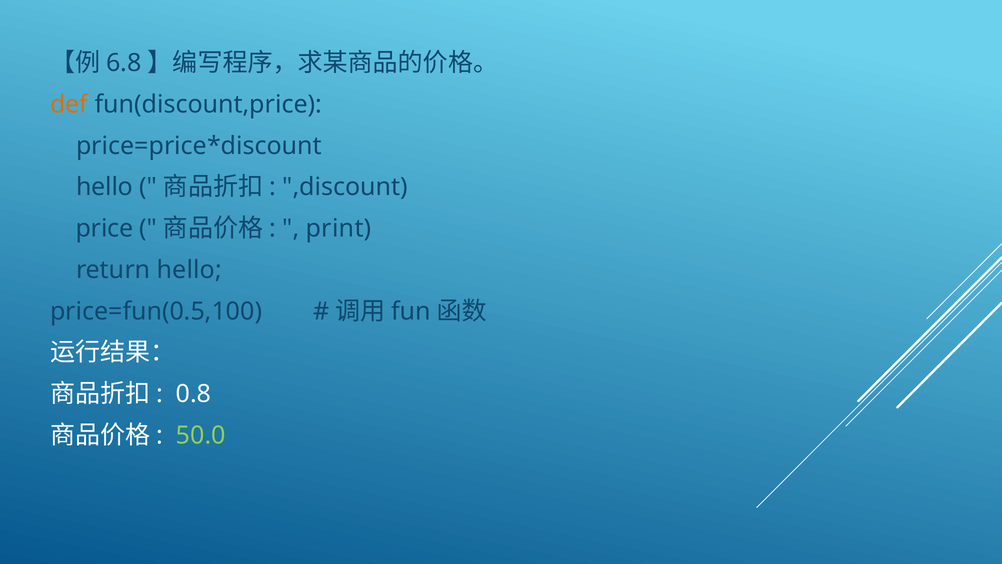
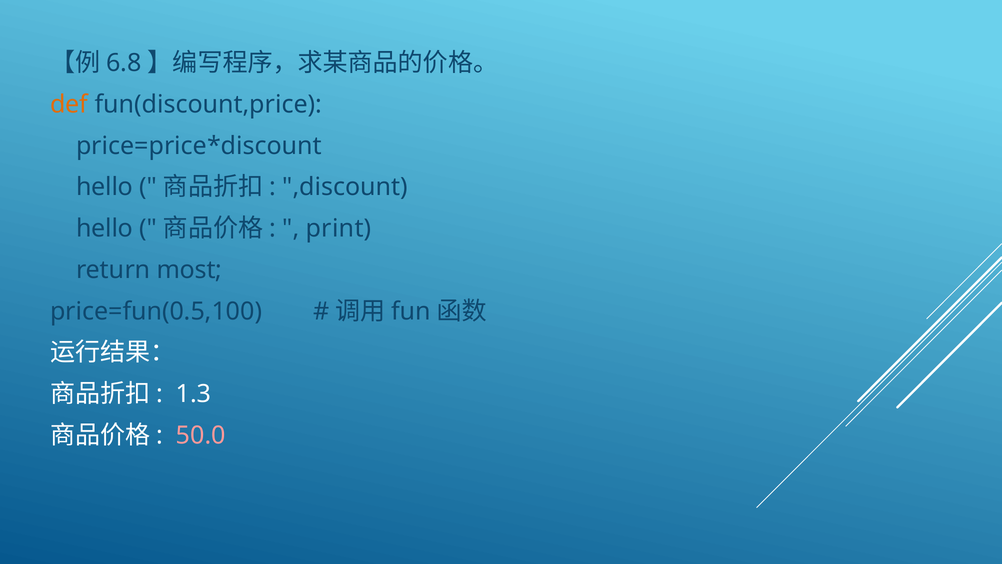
price: price -> hello (104, 228)
return hello: hello -> most (189, 270)
0.8: 0.8 -> 1.3 (194, 394)
50.0 colour: light green -> pink (201, 435)
